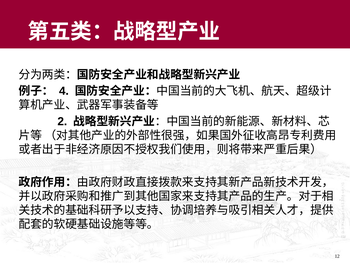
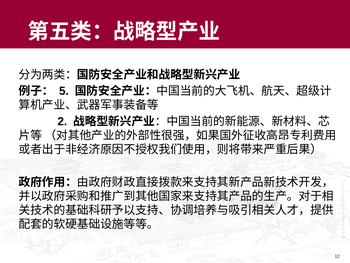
4: 4 -> 5 (64, 91)
